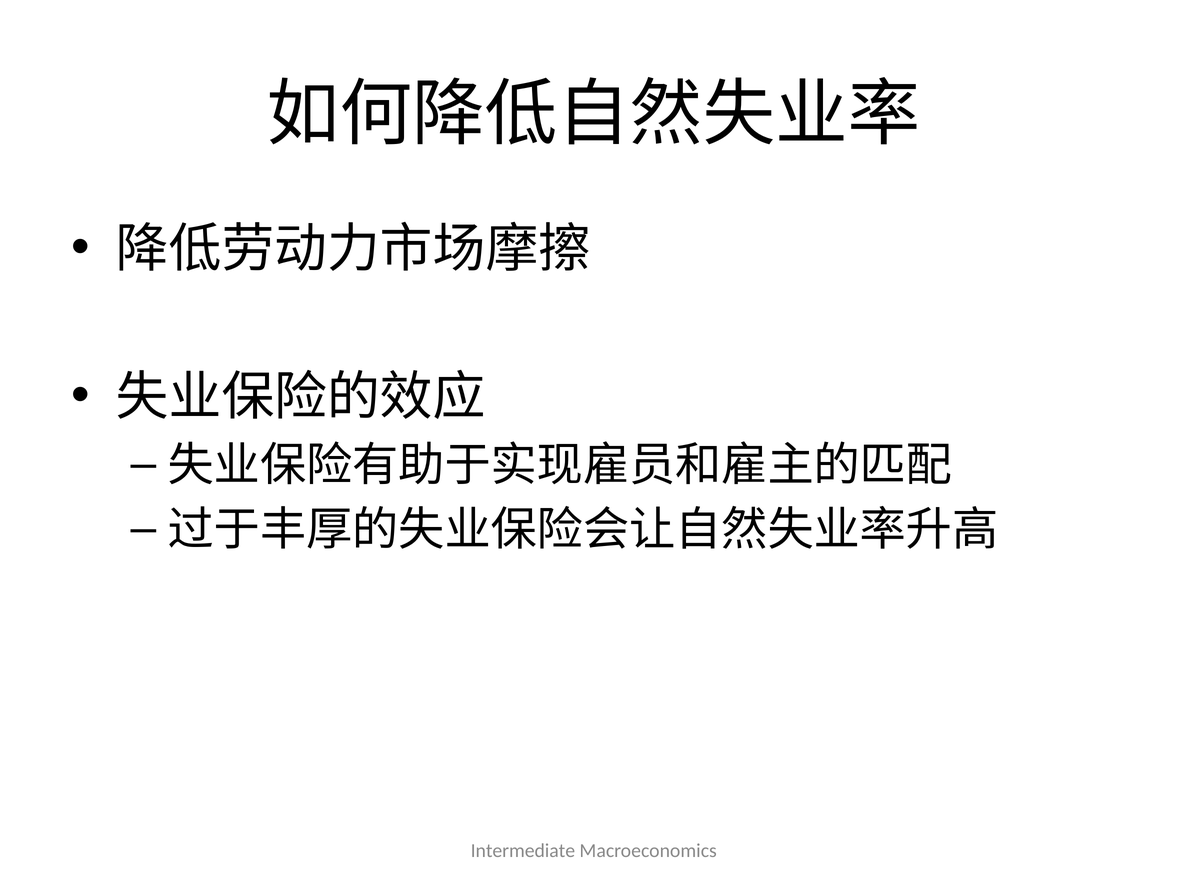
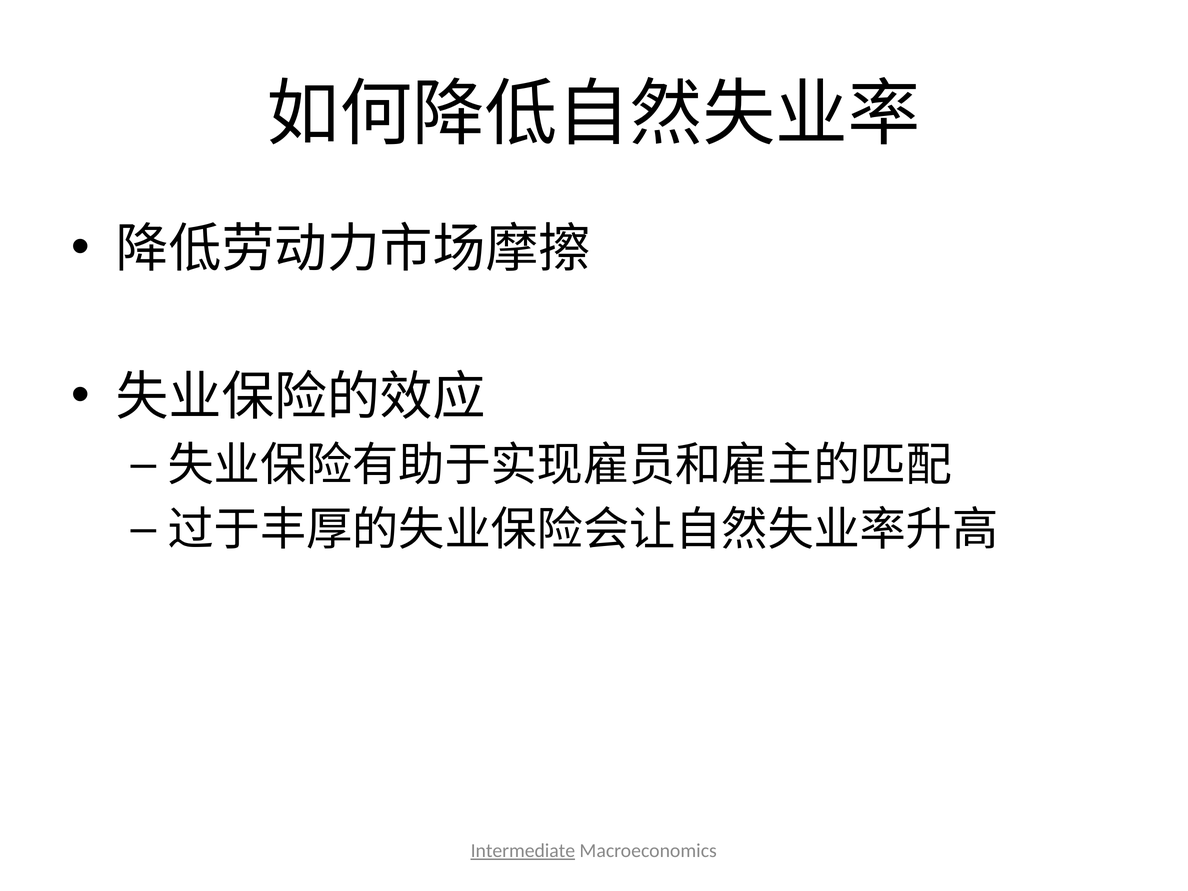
Intermediate underline: none -> present (523, 851)
